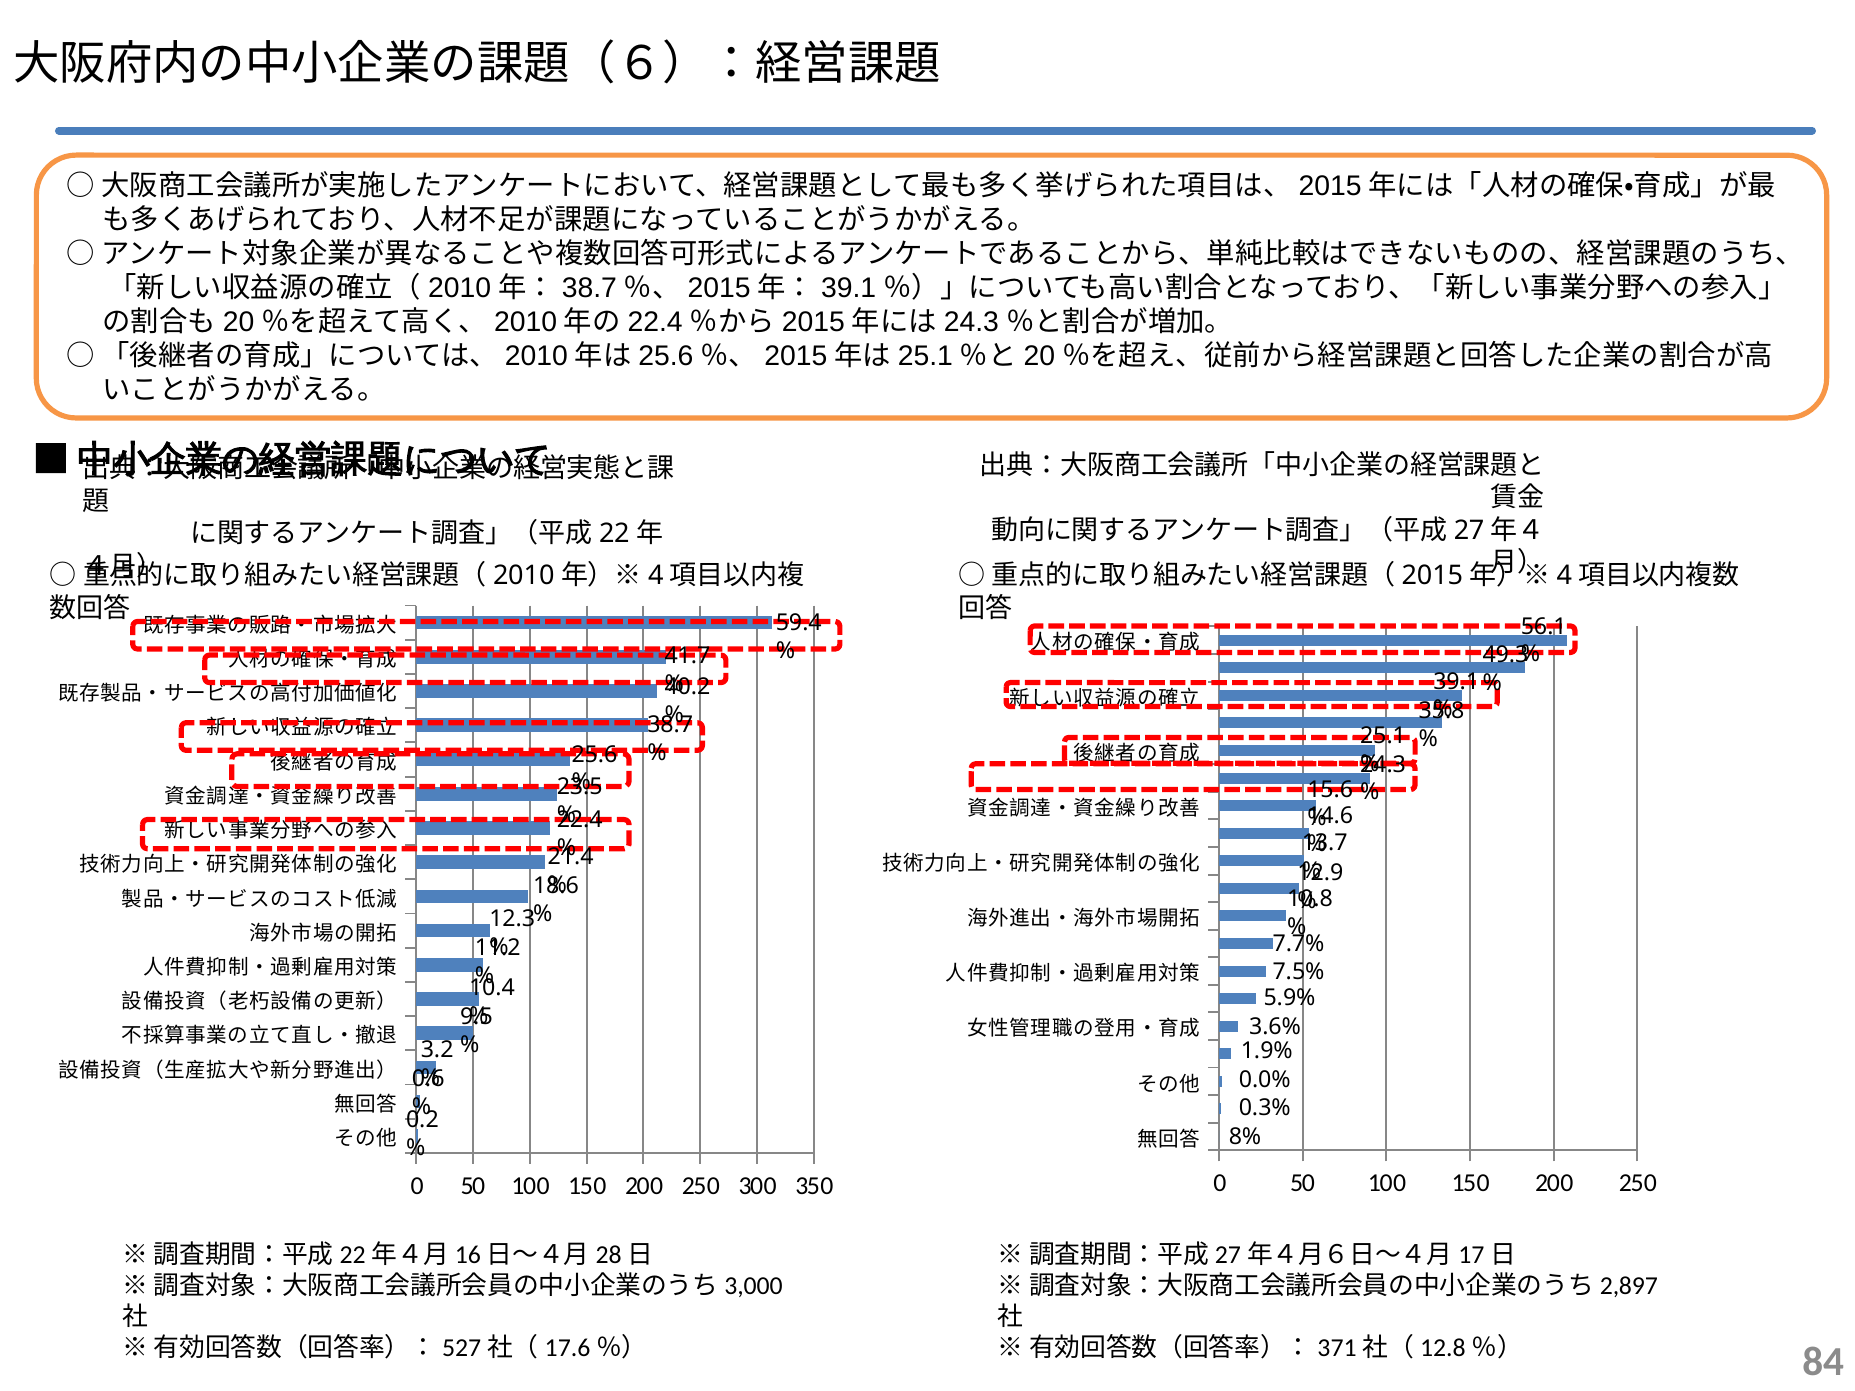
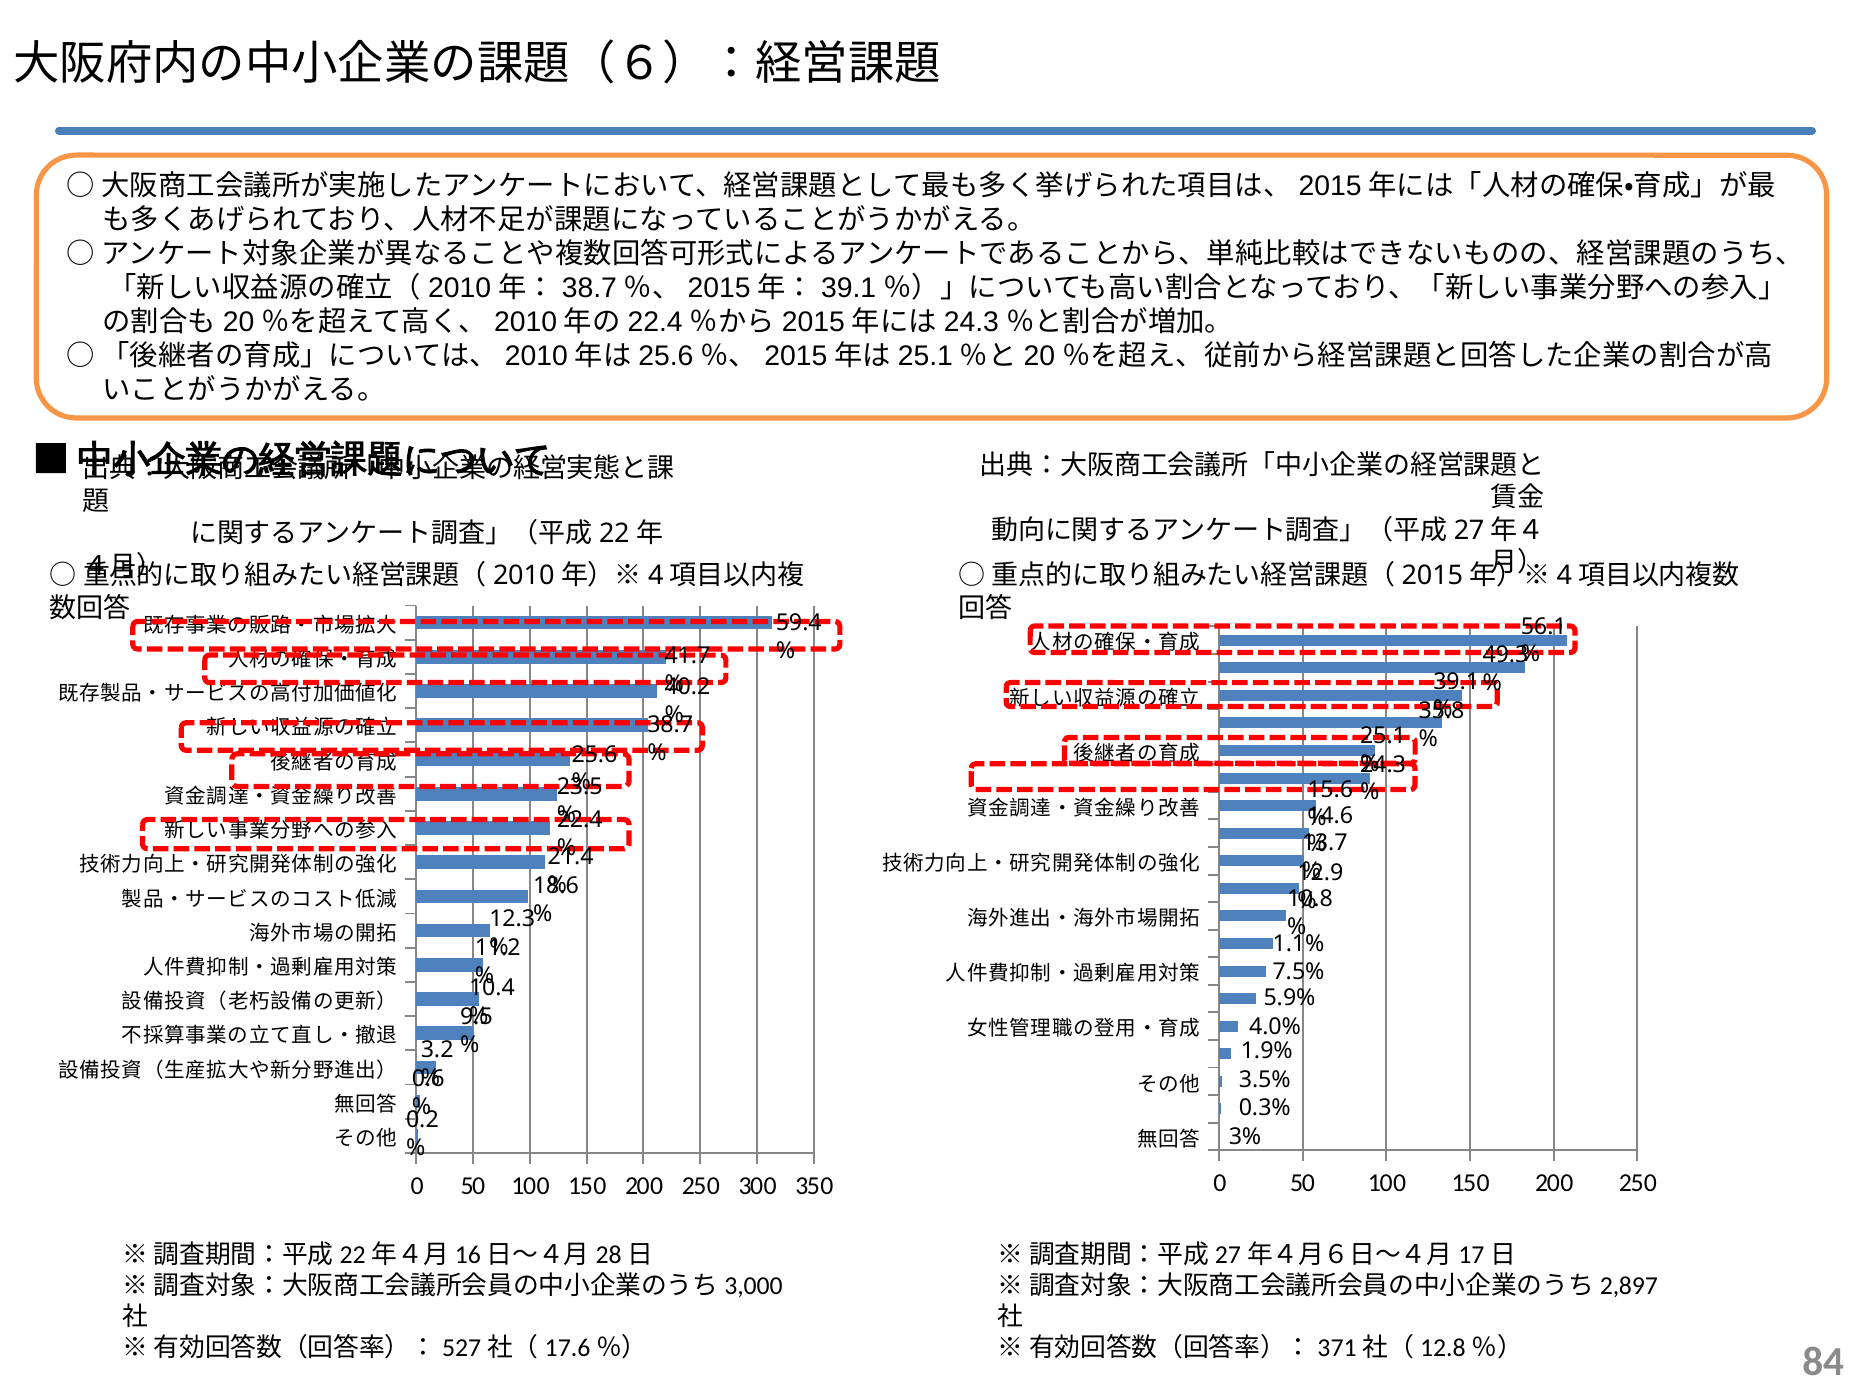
7.7%: 7.7% -> 1.1% (1299, 944)
3.6%: 3.6% -> 4.0% (1275, 1027)
0.0%: 0.0% -> 3.5% (1265, 1081)
8%: 8% -> 3% (1245, 1137)
